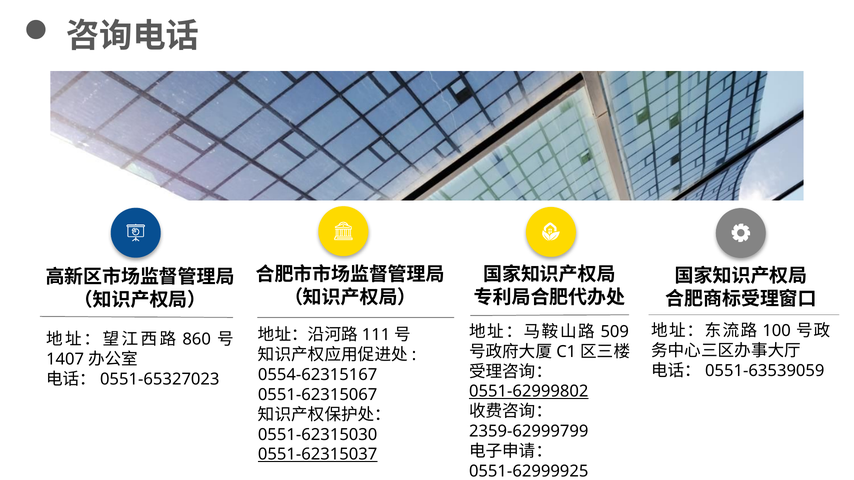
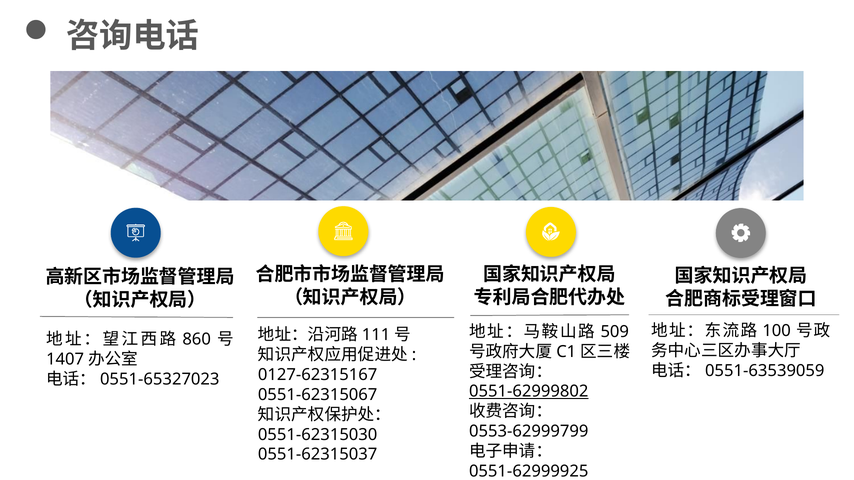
0554-62315167: 0554-62315167 -> 0127-62315167 (318, 375)
2359-62999799: 2359-62999799 -> 0553-62999799 (529, 432)
0551-62315037 underline: present -> none (318, 455)
